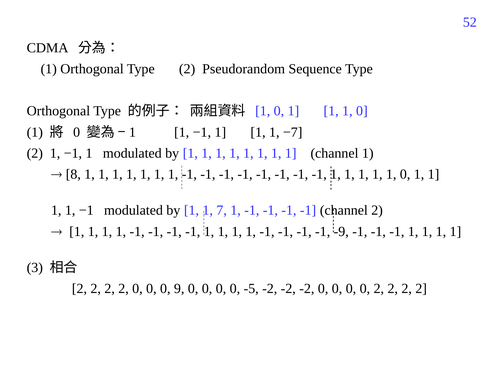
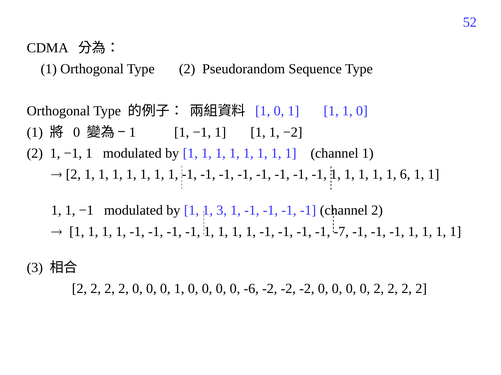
−7: −7 -> −2 (293, 132)
8: 8 -> 2 (73, 175)
0: 0 -> 6 (405, 175)
by 1 1 7: 7 -> 3 (222, 211)
-9: -9 -> -7 (341, 232)
0 0 9: 9 -> 1 (179, 289)
-5: -5 -> -6 (251, 289)
